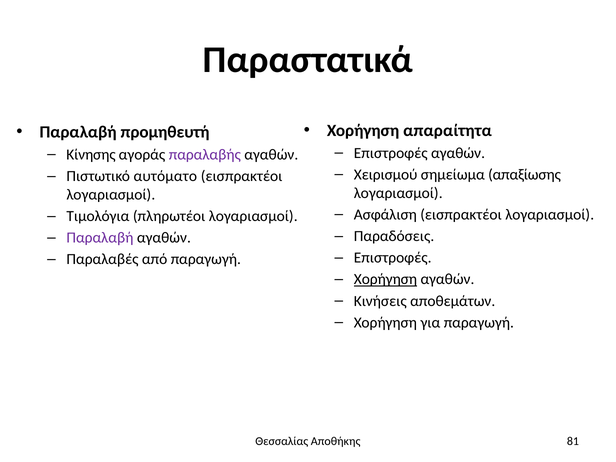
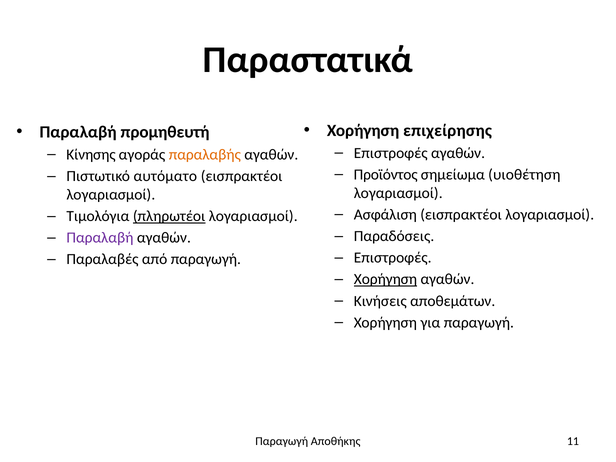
απαραίτητα: απαραίτητα -> επιχείρησης (448, 131)
παραλαβής colour: purple -> orange (205, 155)
Χειρισμού: Χειρισμού -> Προϊόντος (386, 175)
απαξίωσης: απαξίωσης -> υιοθέτηση (524, 175)
πληρωτέοι underline: none -> present (169, 216)
Θεσσαλίας: Θεσσαλίας -> Παραγωγή (282, 441)
81: 81 -> 11 (573, 441)
